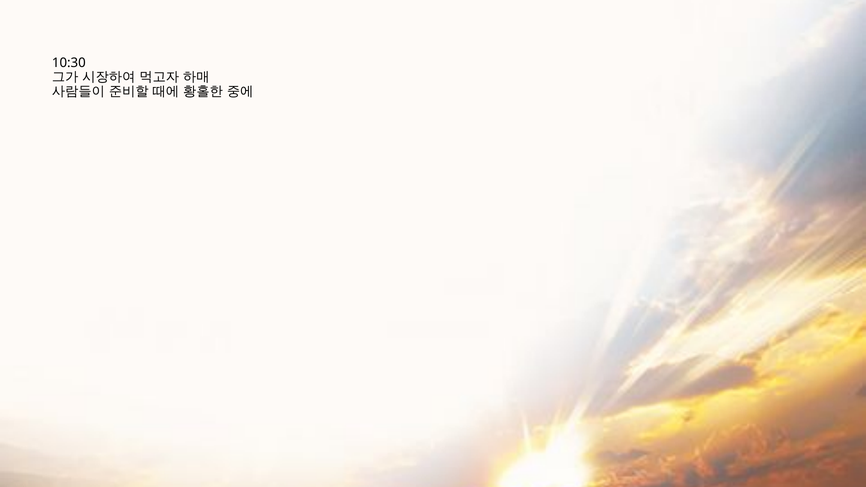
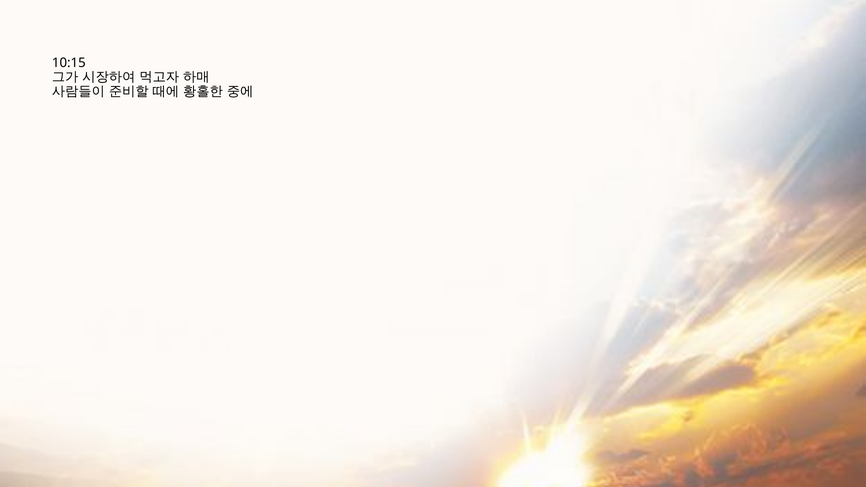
10:30: 10:30 -> 10:15 (69, 63)
